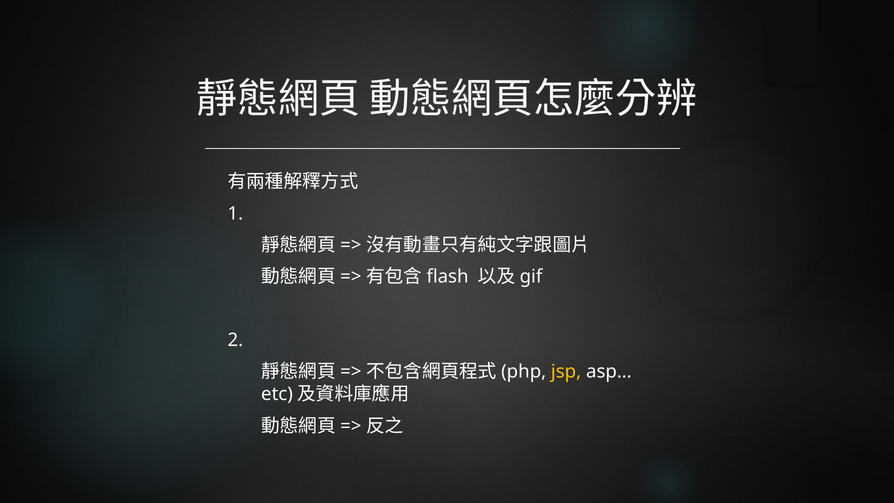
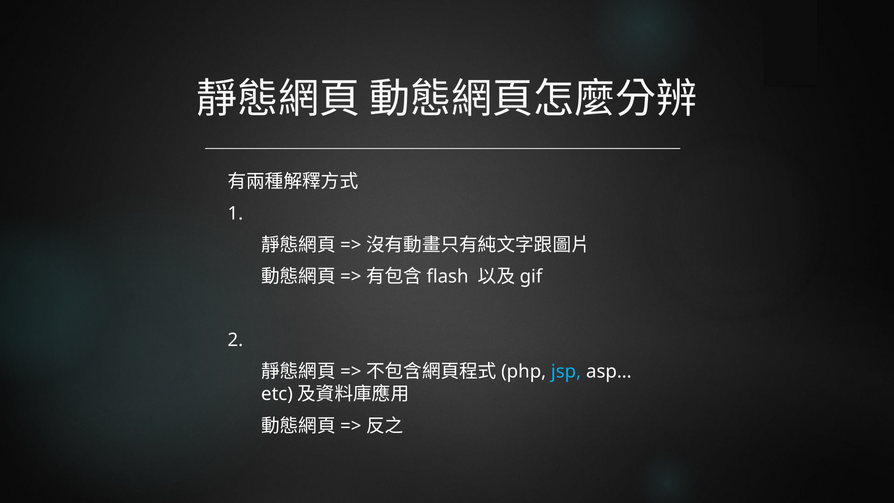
jsp colour: yellow -> light blue (566, 372)
